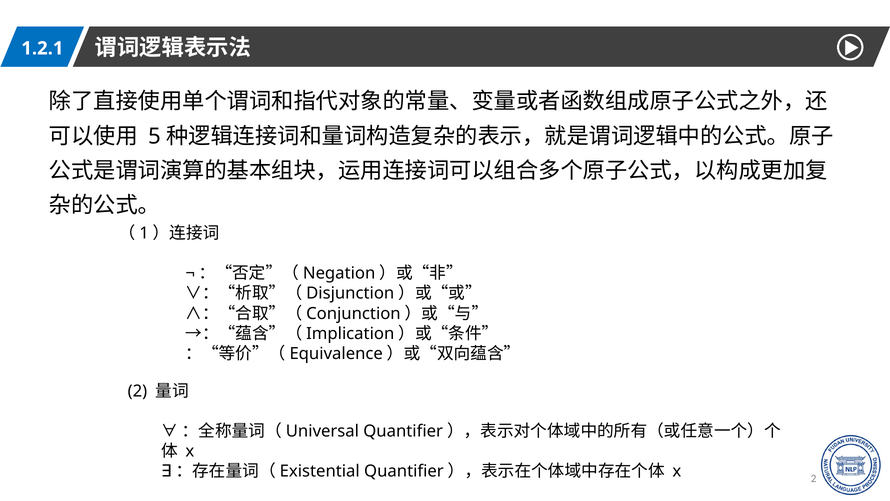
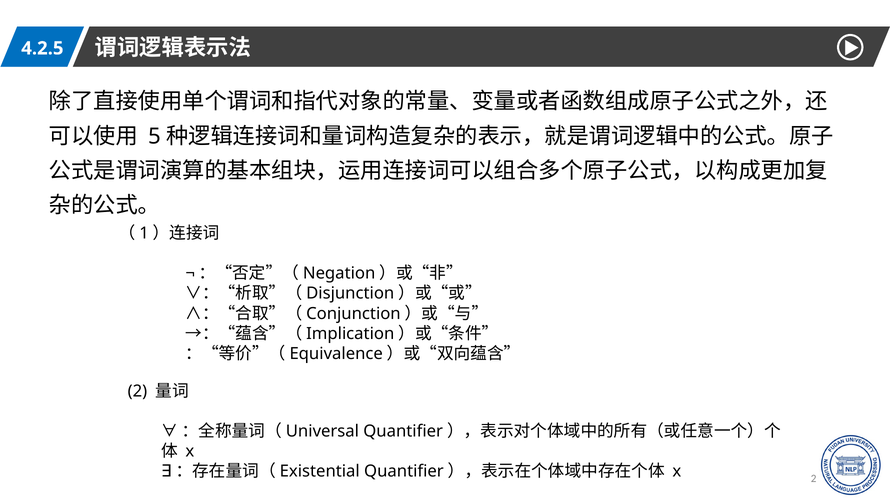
1.2.1: 1.2.1 -> 4.2.5 (42, 48)
